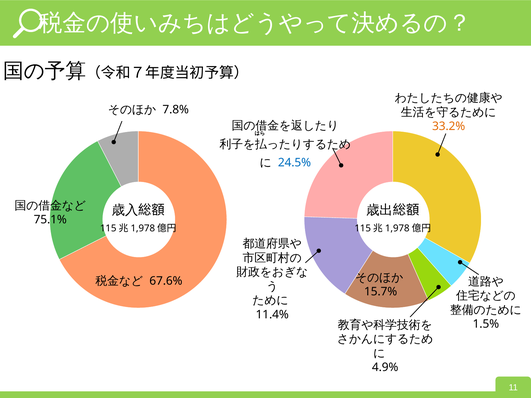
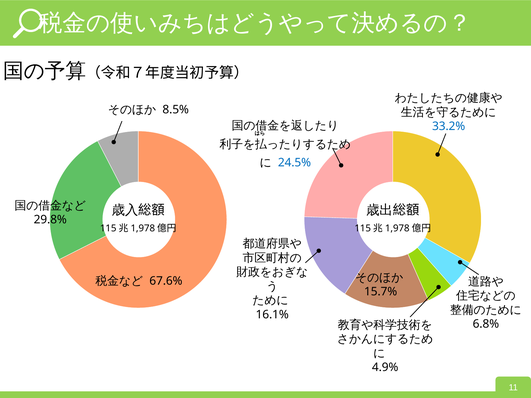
7.8%: 7.8% -> 8.5% (176, 110)
33.2% colour: orange -> blue (449, 126)
75.1%: 75.1% -> 29.8% (50, 220)
11.4%: 11.4% -> 16.1% (272, 315)
1.5%: 1.5% -> 6.8% (486, 324)
